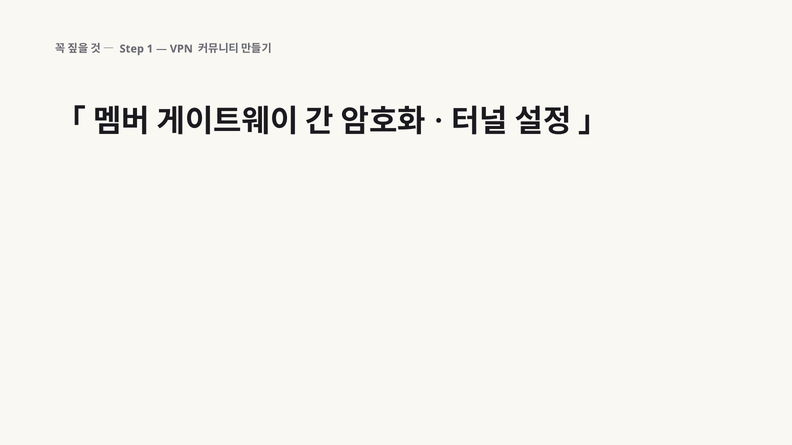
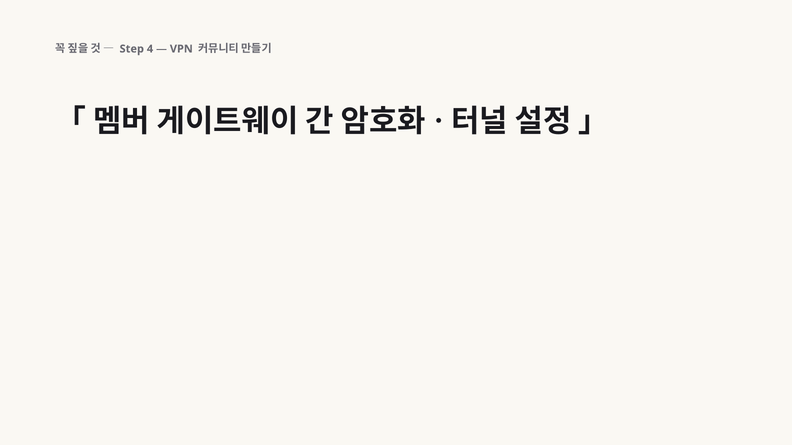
1: 1 -> 4 (150, 49)
